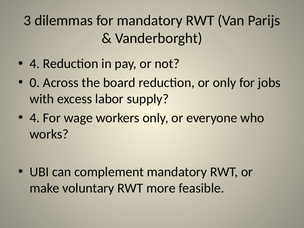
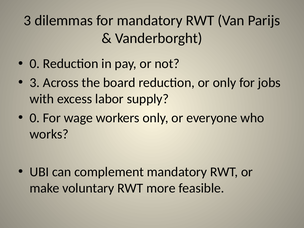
4: 4 -> 0 (35, 64)
0: 0 -> 3 (35, 83)
4: 4 -> 0 (35, 118)
